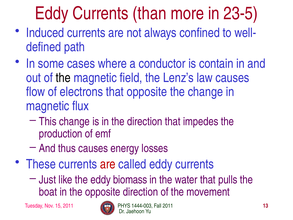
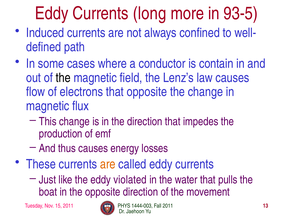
than: than -> long (150, 13)
23-5: 23-5 -> 93-5 (241, 13)
are colour: red -> orange (108, 164)
biomass: biomass -> violated (130, 179)
